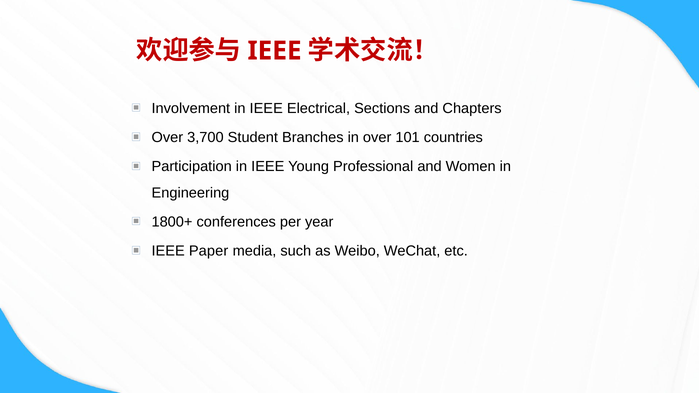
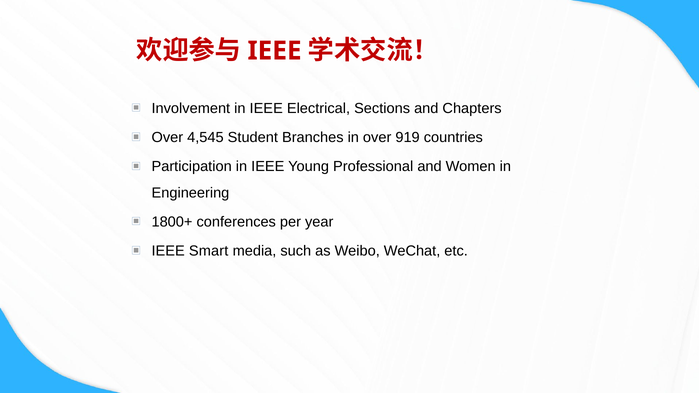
3,700: 3,700 -> 4,545 (205, 138)
101: 101 -> 919 (408, 138)
Paper: Paper -> Smart (209, 251)
